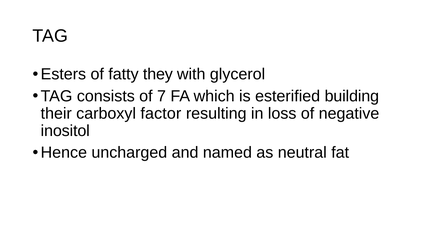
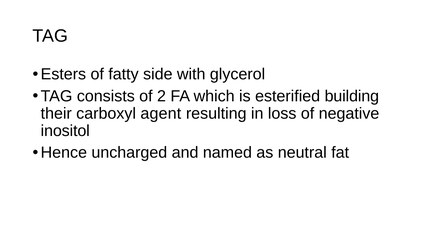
they: they -> side (158, 74)
7: 7 -> 2 (162, 96)
factor: factor -> agent (161, 113)
